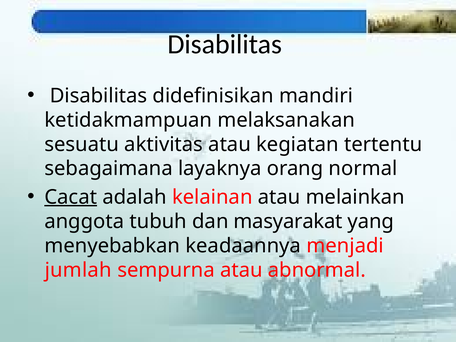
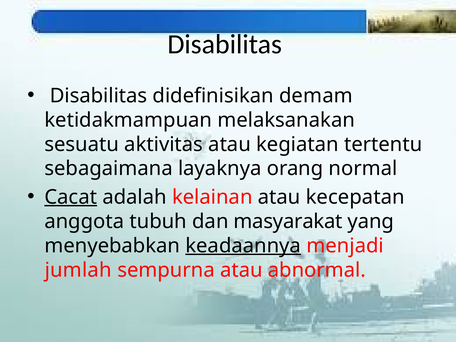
mandiri: mandiri -> demam (316, 96)
melainkan: melainkan -> kecepatan (355, 197)
keadaannya underline: none -> present (243, 246)
